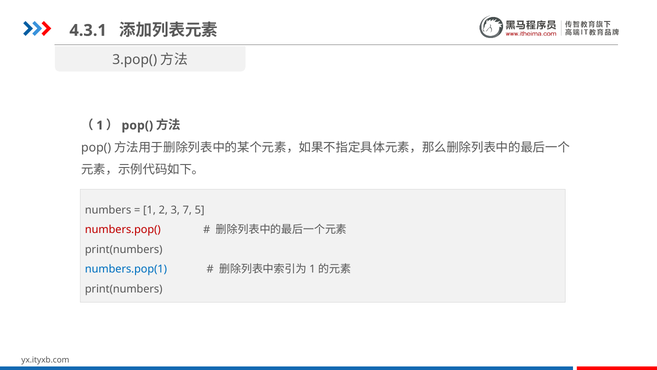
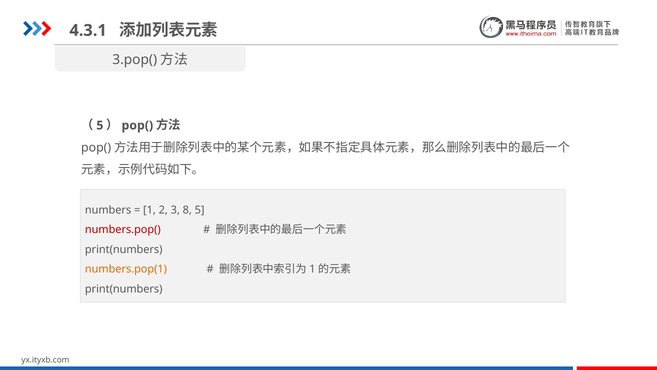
1: 1 -> 5 (100, 125)
7: 7 -> 8 (187, 210)
numbers.pop(1 colour: blue -> orange (126, 269)
